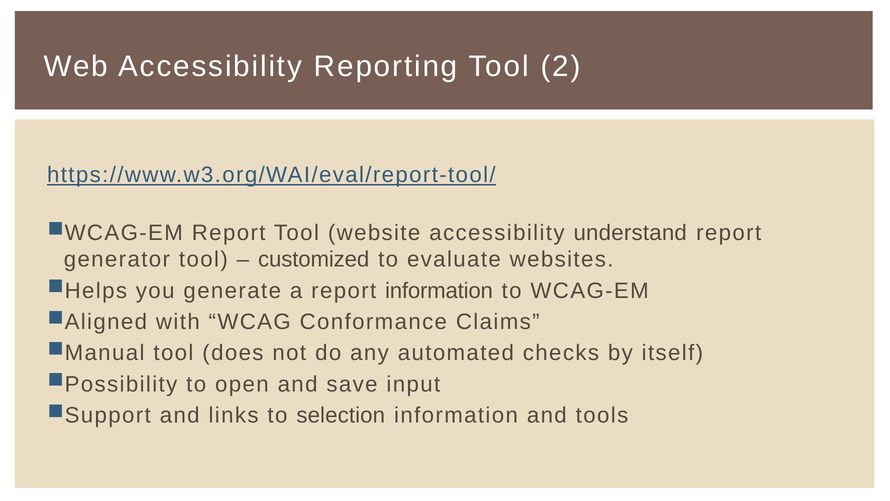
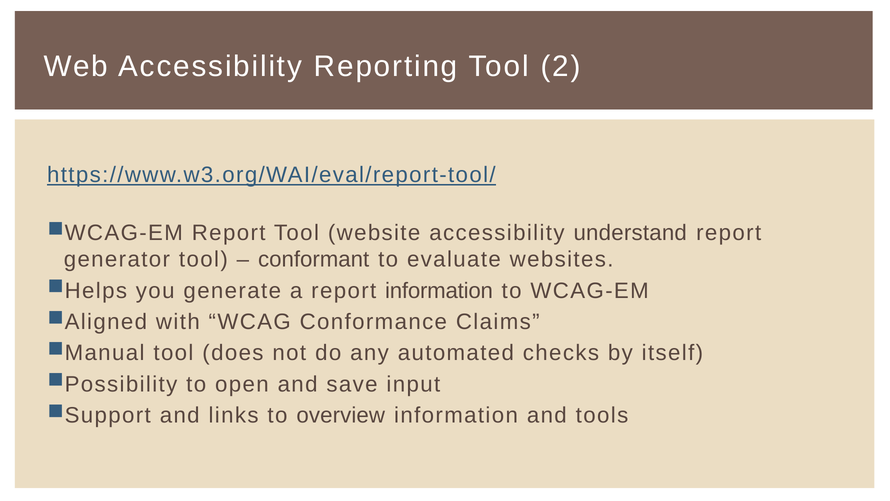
customized: customized -> conformant (314, 259)
selection: selection -> overview (341, 415)
